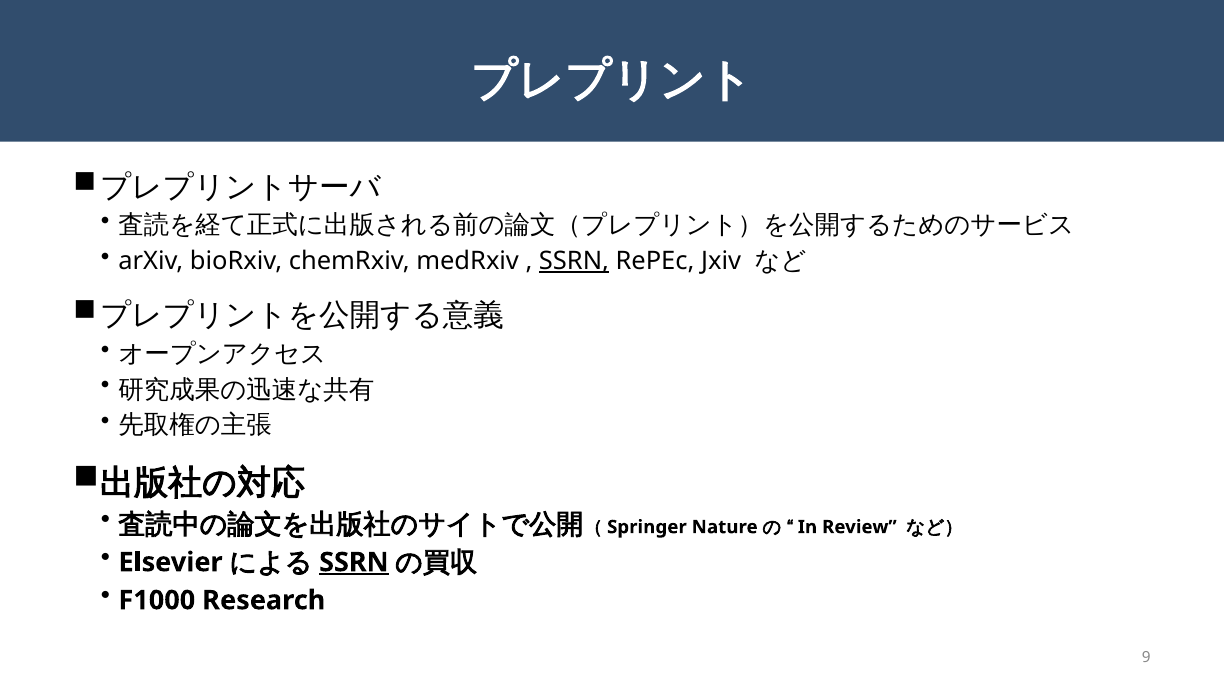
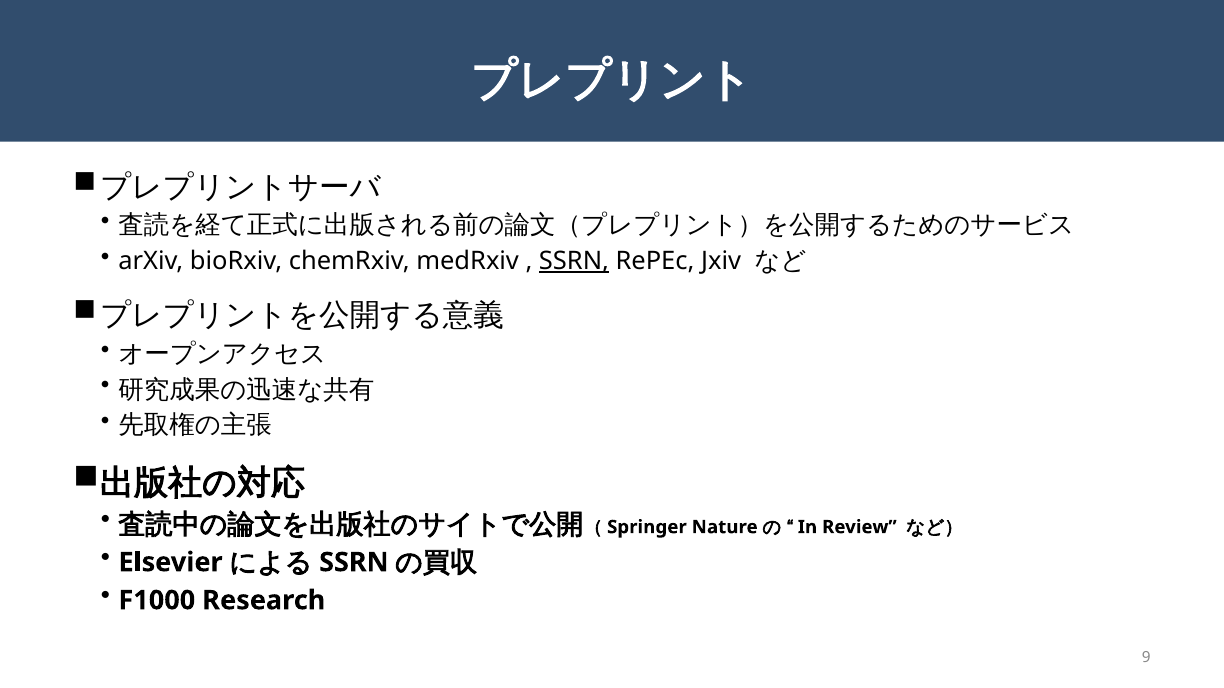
SSRN underline: present -> none (354, 563)
